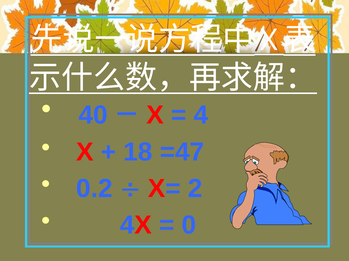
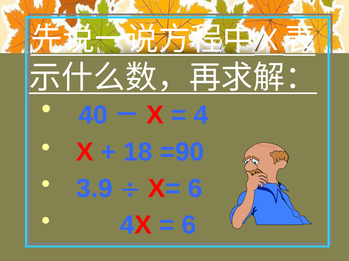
=47: =47 -> =90 (182, 152)
0.2: 0.2 -> 3.9 (94, 189)
X= 2: 2 -> 6 (195, 189)
0: 0 -> 6 (189, 226)
